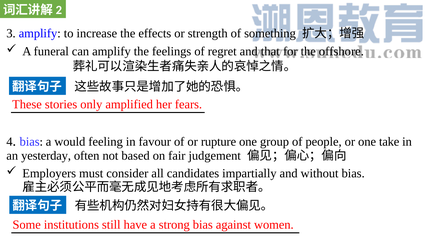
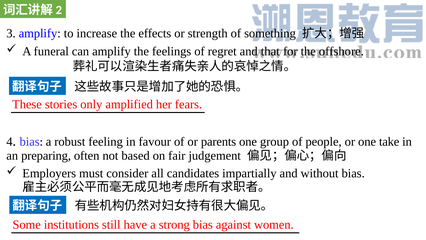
would: would -> robust (70, 142)
rupture: rupture -> parents (219, 142)
yesterday: yesterday -> preparing (46, 155)
